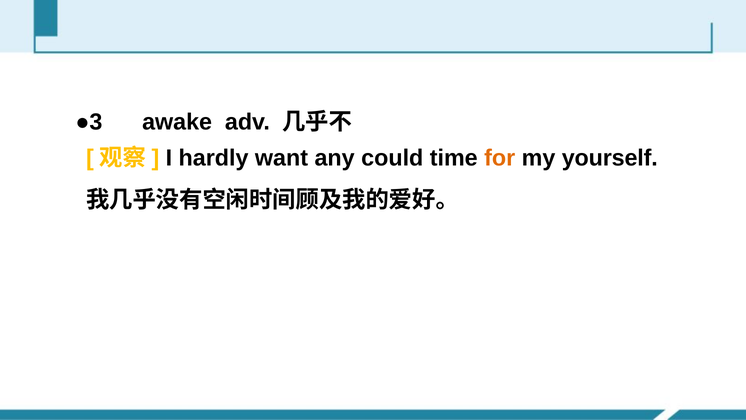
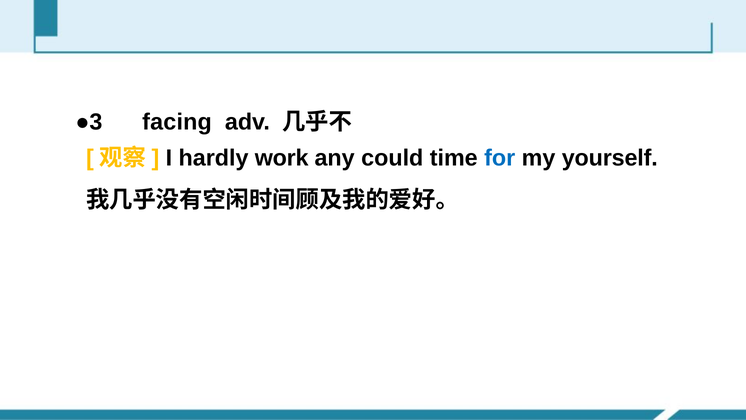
awake: awake -> facing (177, 122)
want: want -> work (282, 158)
for colour: orange -> blue (500, 158)
